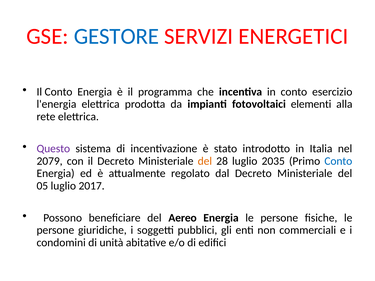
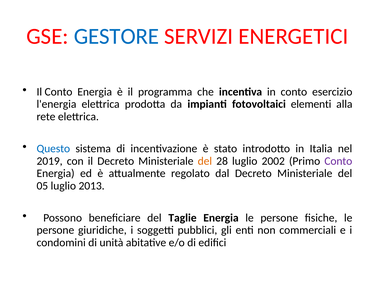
Questo colour: purple -> blue (53, 149)
2079: 2079 -> 2019 (50, 161)
2035: 2035 -> 2002 (273, 161)
Conto colour: blue -> purple (338, 161)
2017: 2017 -> 2013 (92, 186)
Aereo: Aereo -> Taglie (183, 218)
